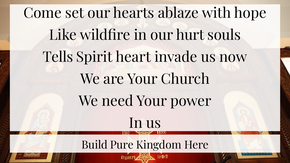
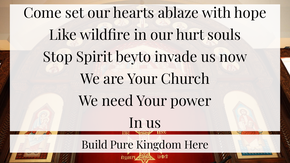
Tells: Tells -> Stop (58, 57)
heart: heart -> beyto (133, 57)
